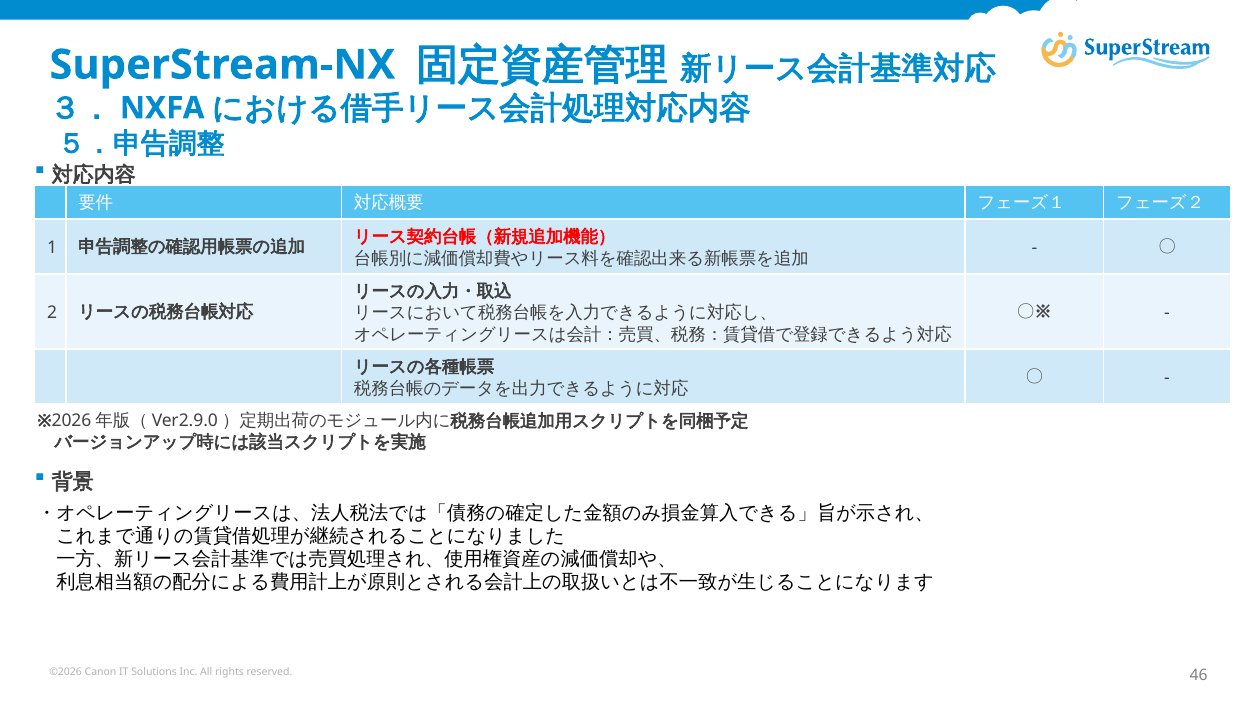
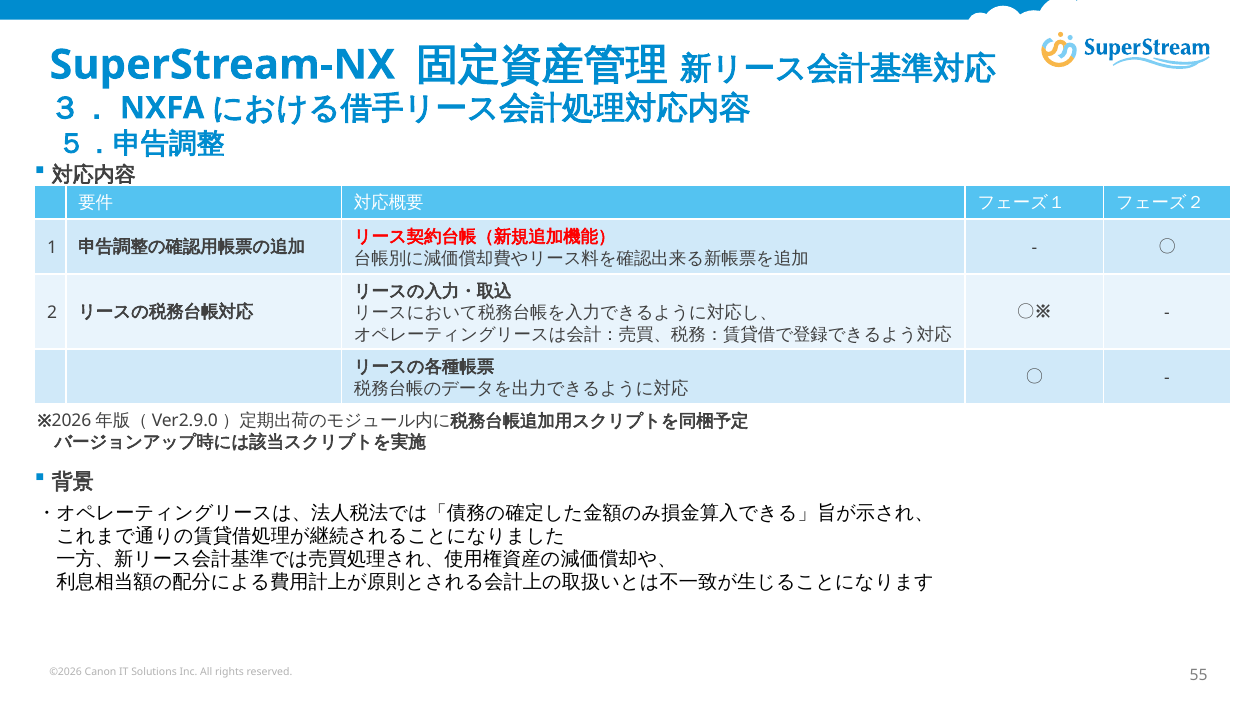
46: 46 -> 55 (1199, 676)
